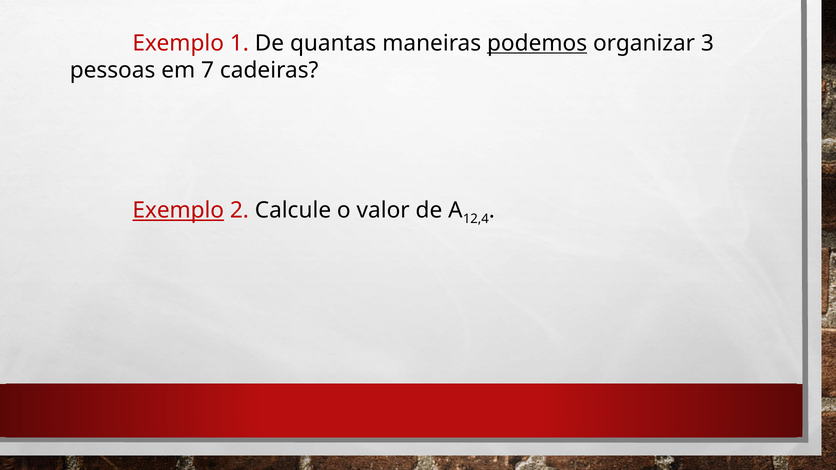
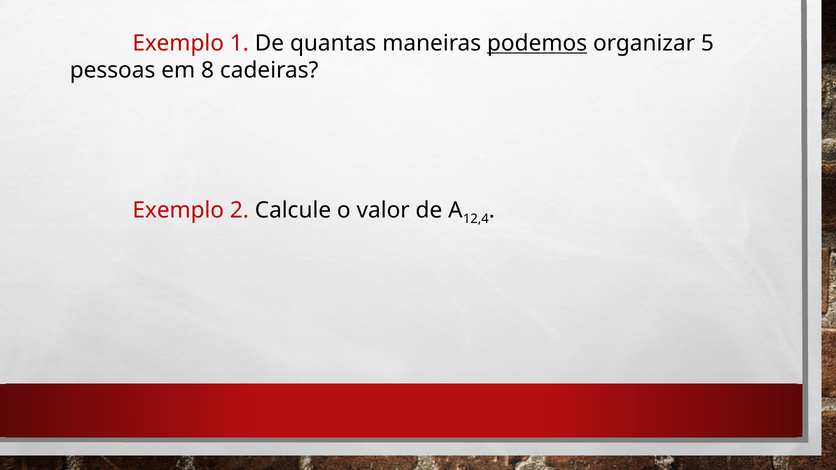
3: 3 -> 5 (707, 43)
7: 7 -> 8 (208, 70)
Exemplo underline: present -> none (178, 210)
